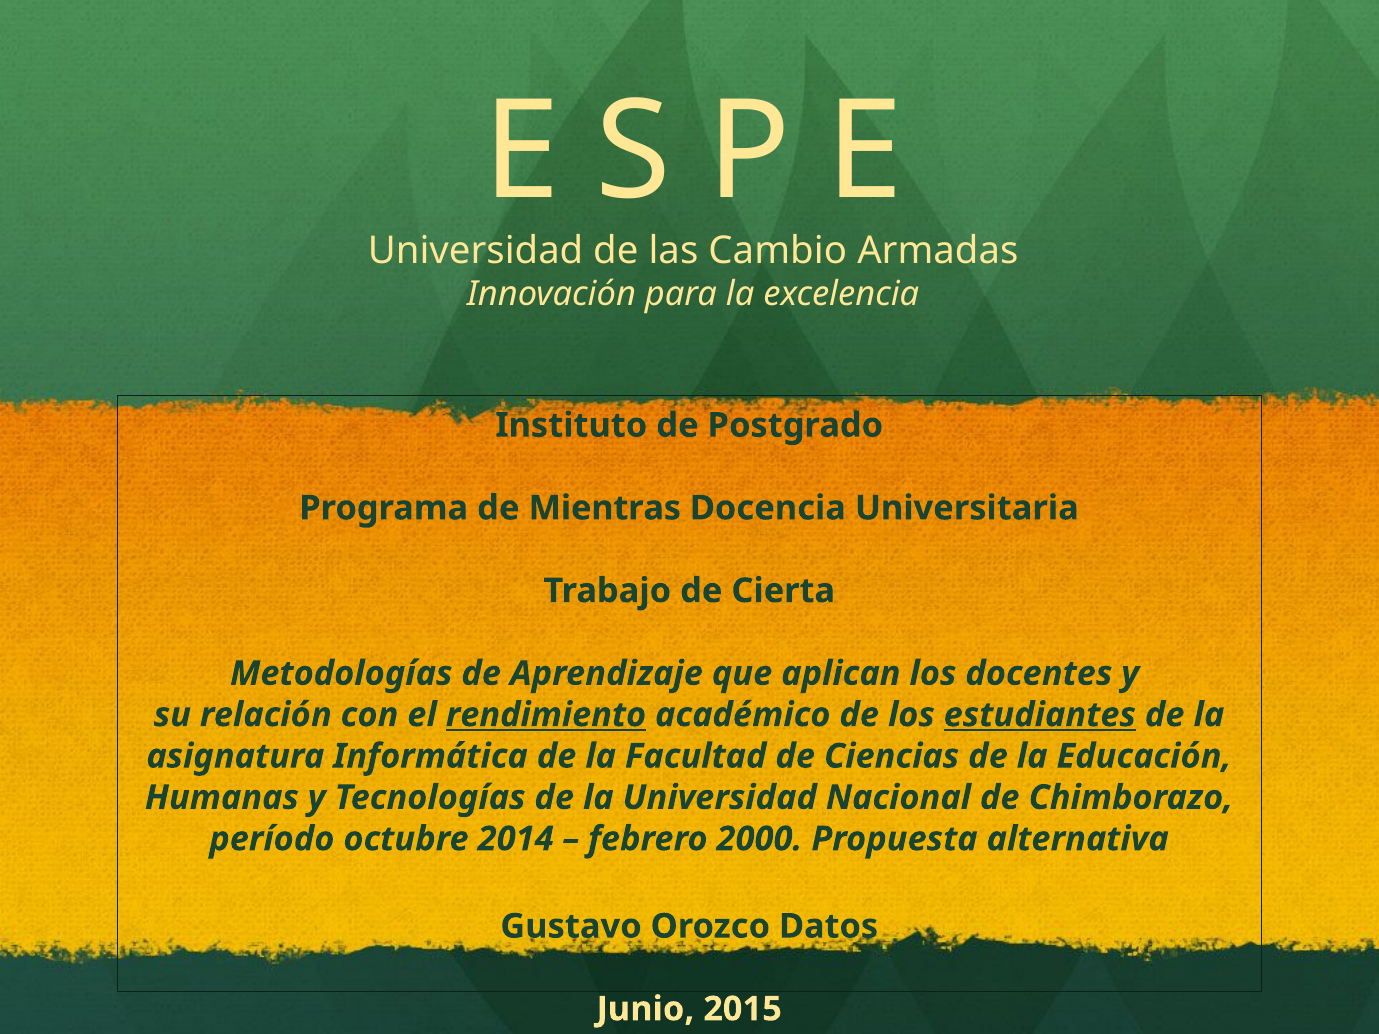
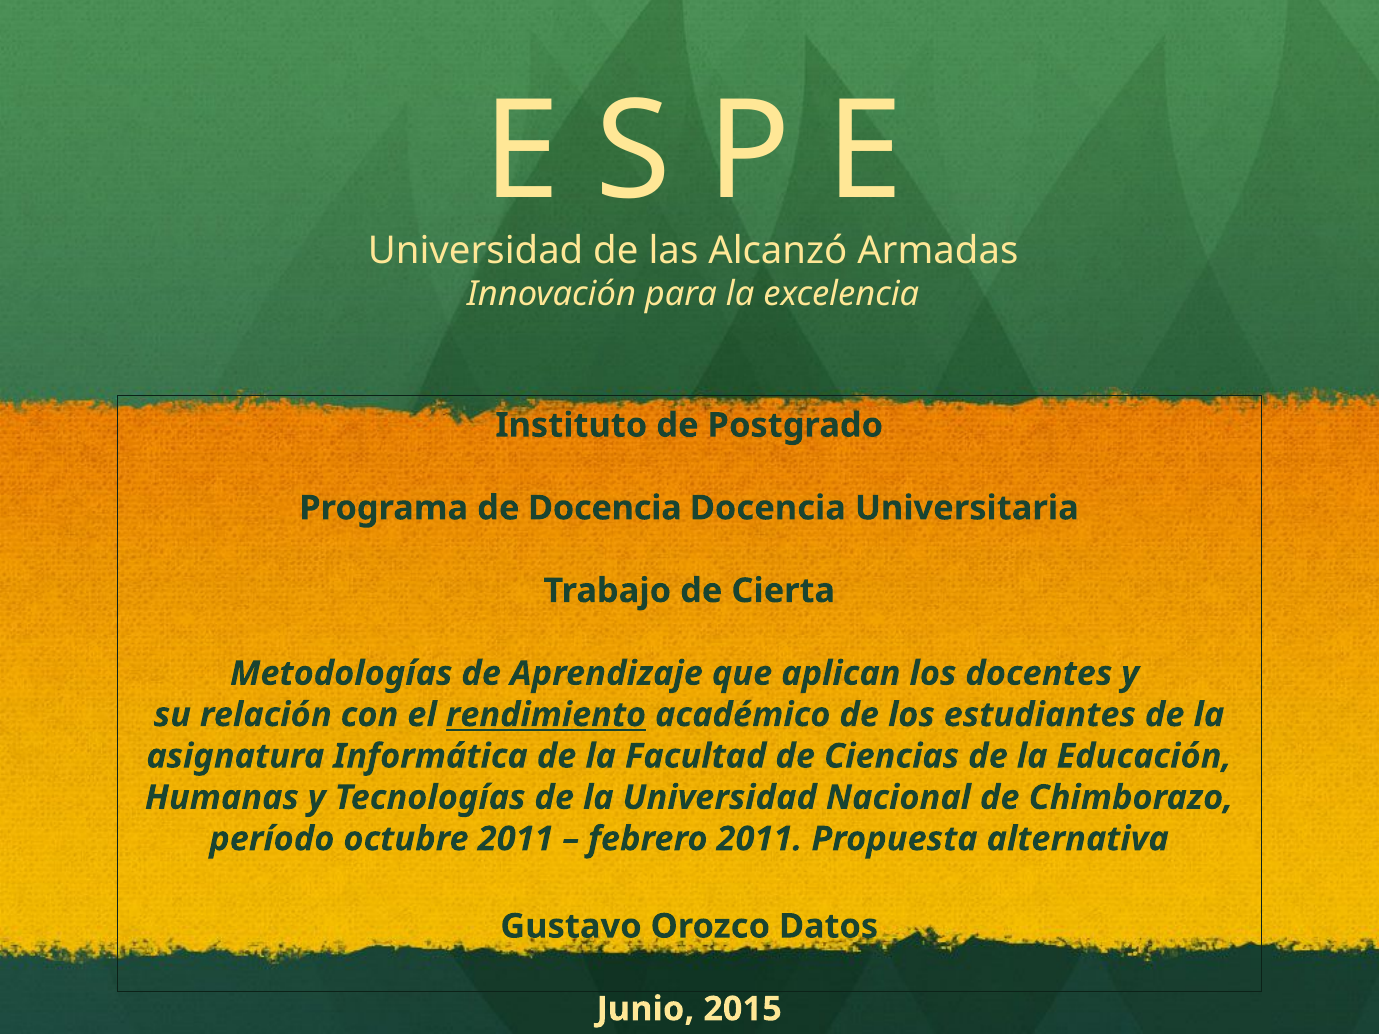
Cambio: Cambio -> Alcanzó (778, 251)
de Mientras: Mientras -> Docencia (605, 508)
estudiantes underline: present -> none (1040, 715)
octubre 2014: 2014 -> 2011 (516, 839)
febrero 2000: 2000 -> 2011 (759, 839)
